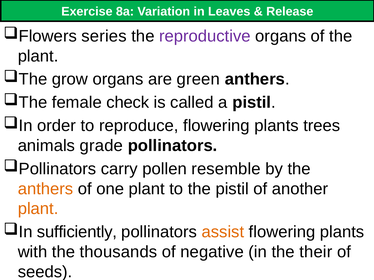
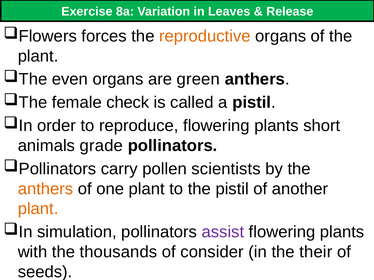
series: series -> forces (104, 36)
reproductive colour: purple -> orange (205, 36)
grow: grow -> even (70, 79)
trees: trees -> short (322, 126)
resemble: resemble -> scientists (226, 169)
sufficiently: sufficiently -> simulation (77, 232)
assist colour: orange -> purple (223, 232)
negative: negative -> consider (212, 252)
